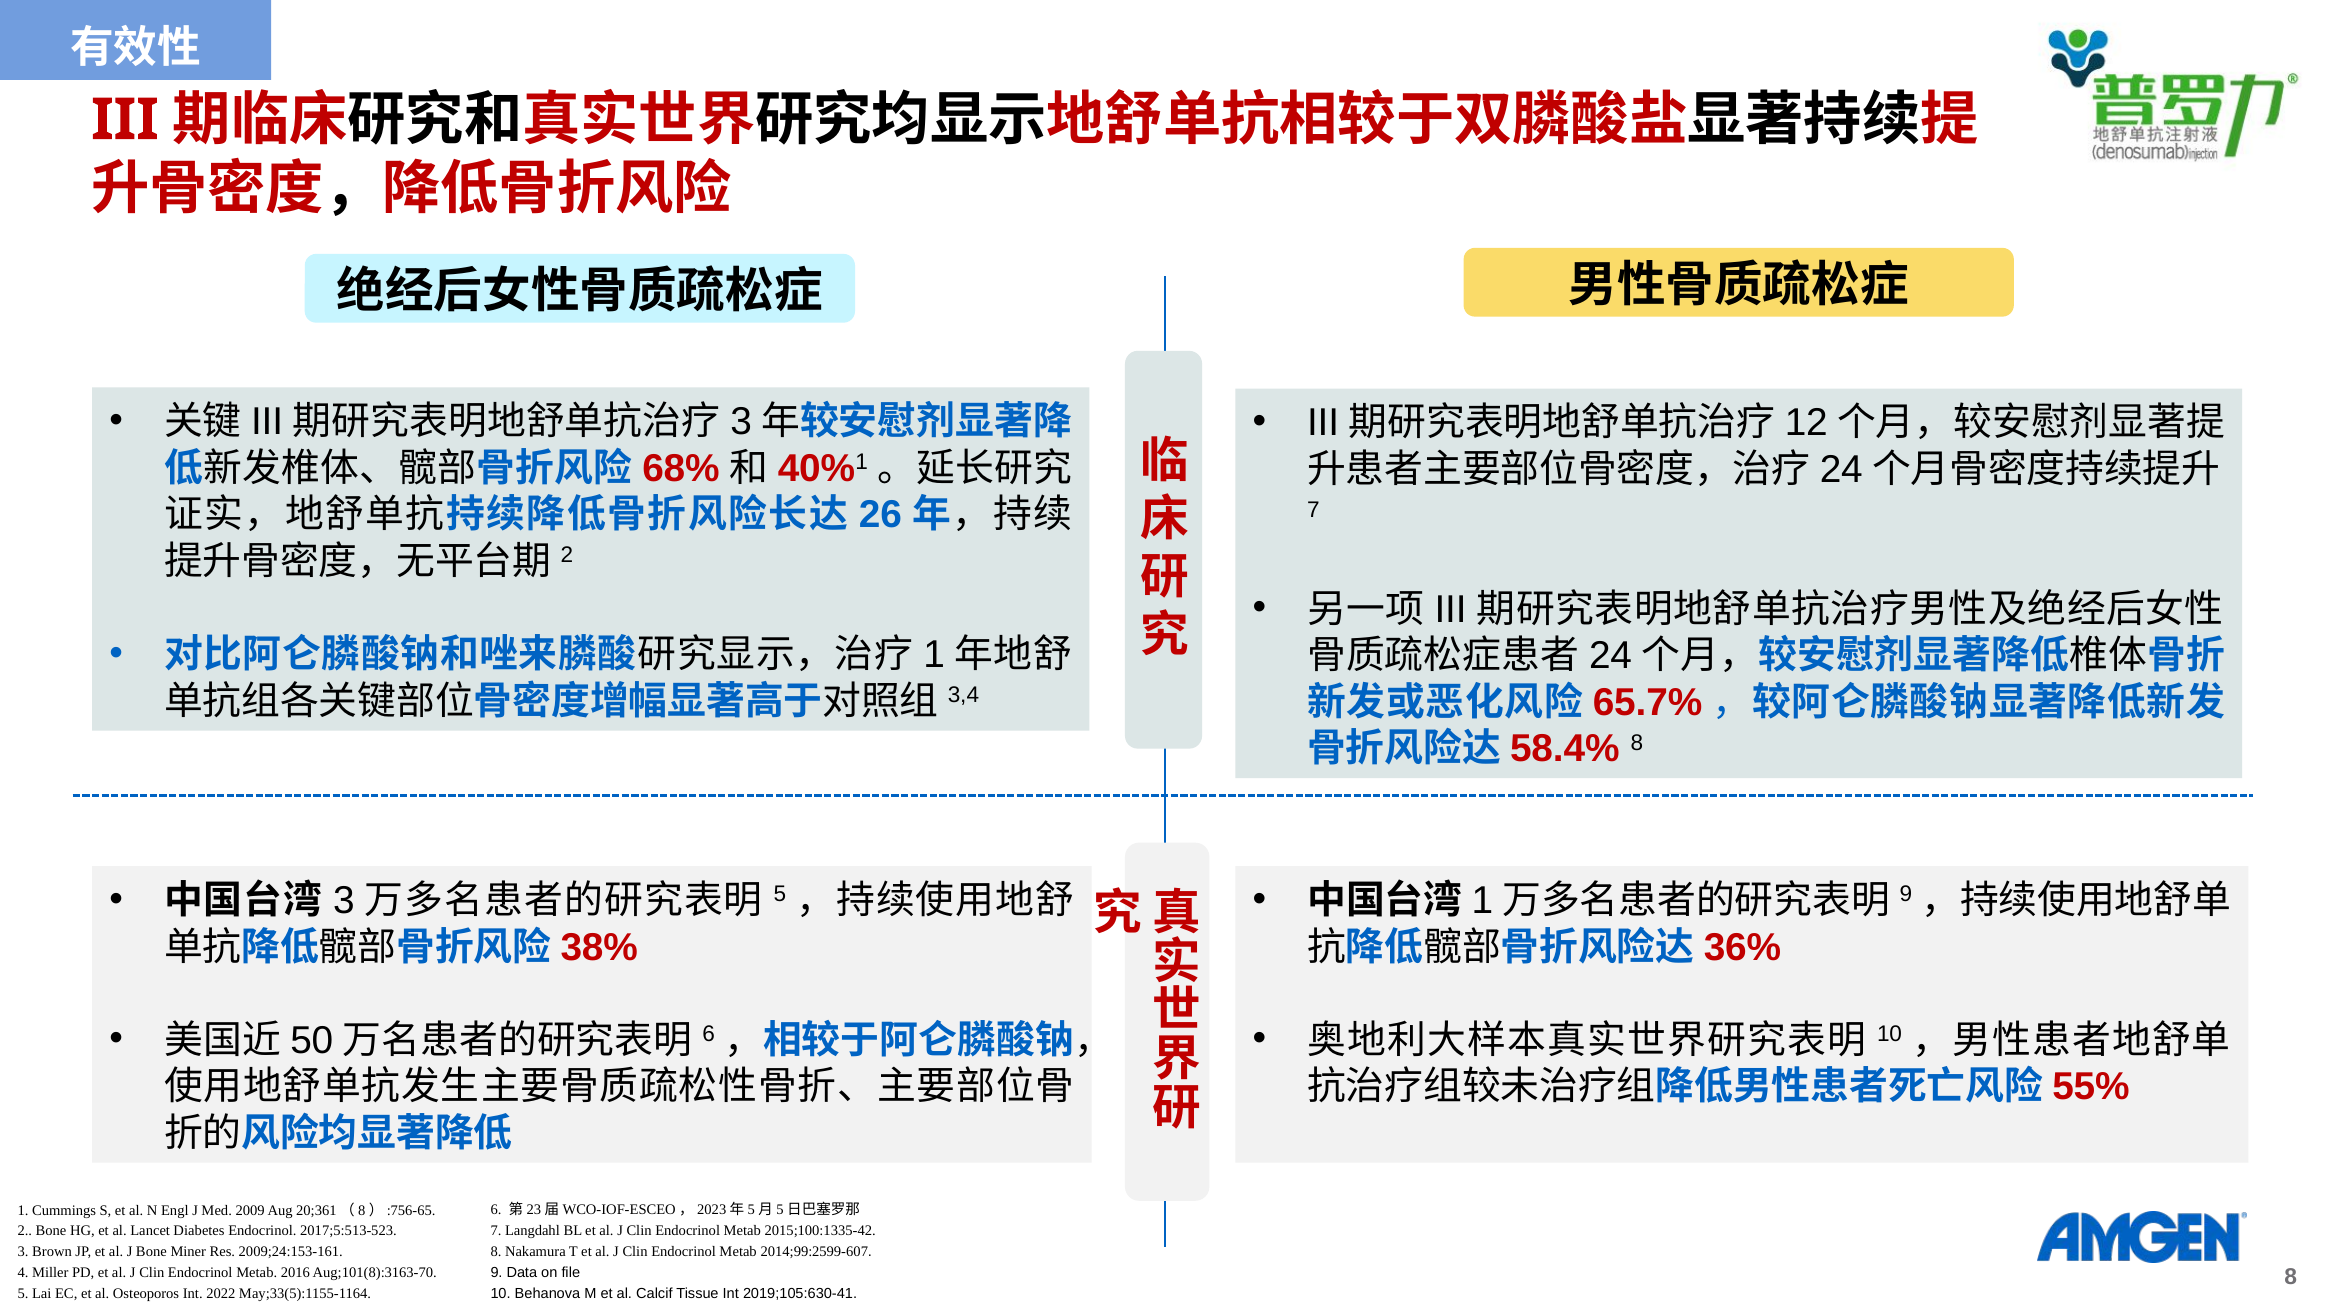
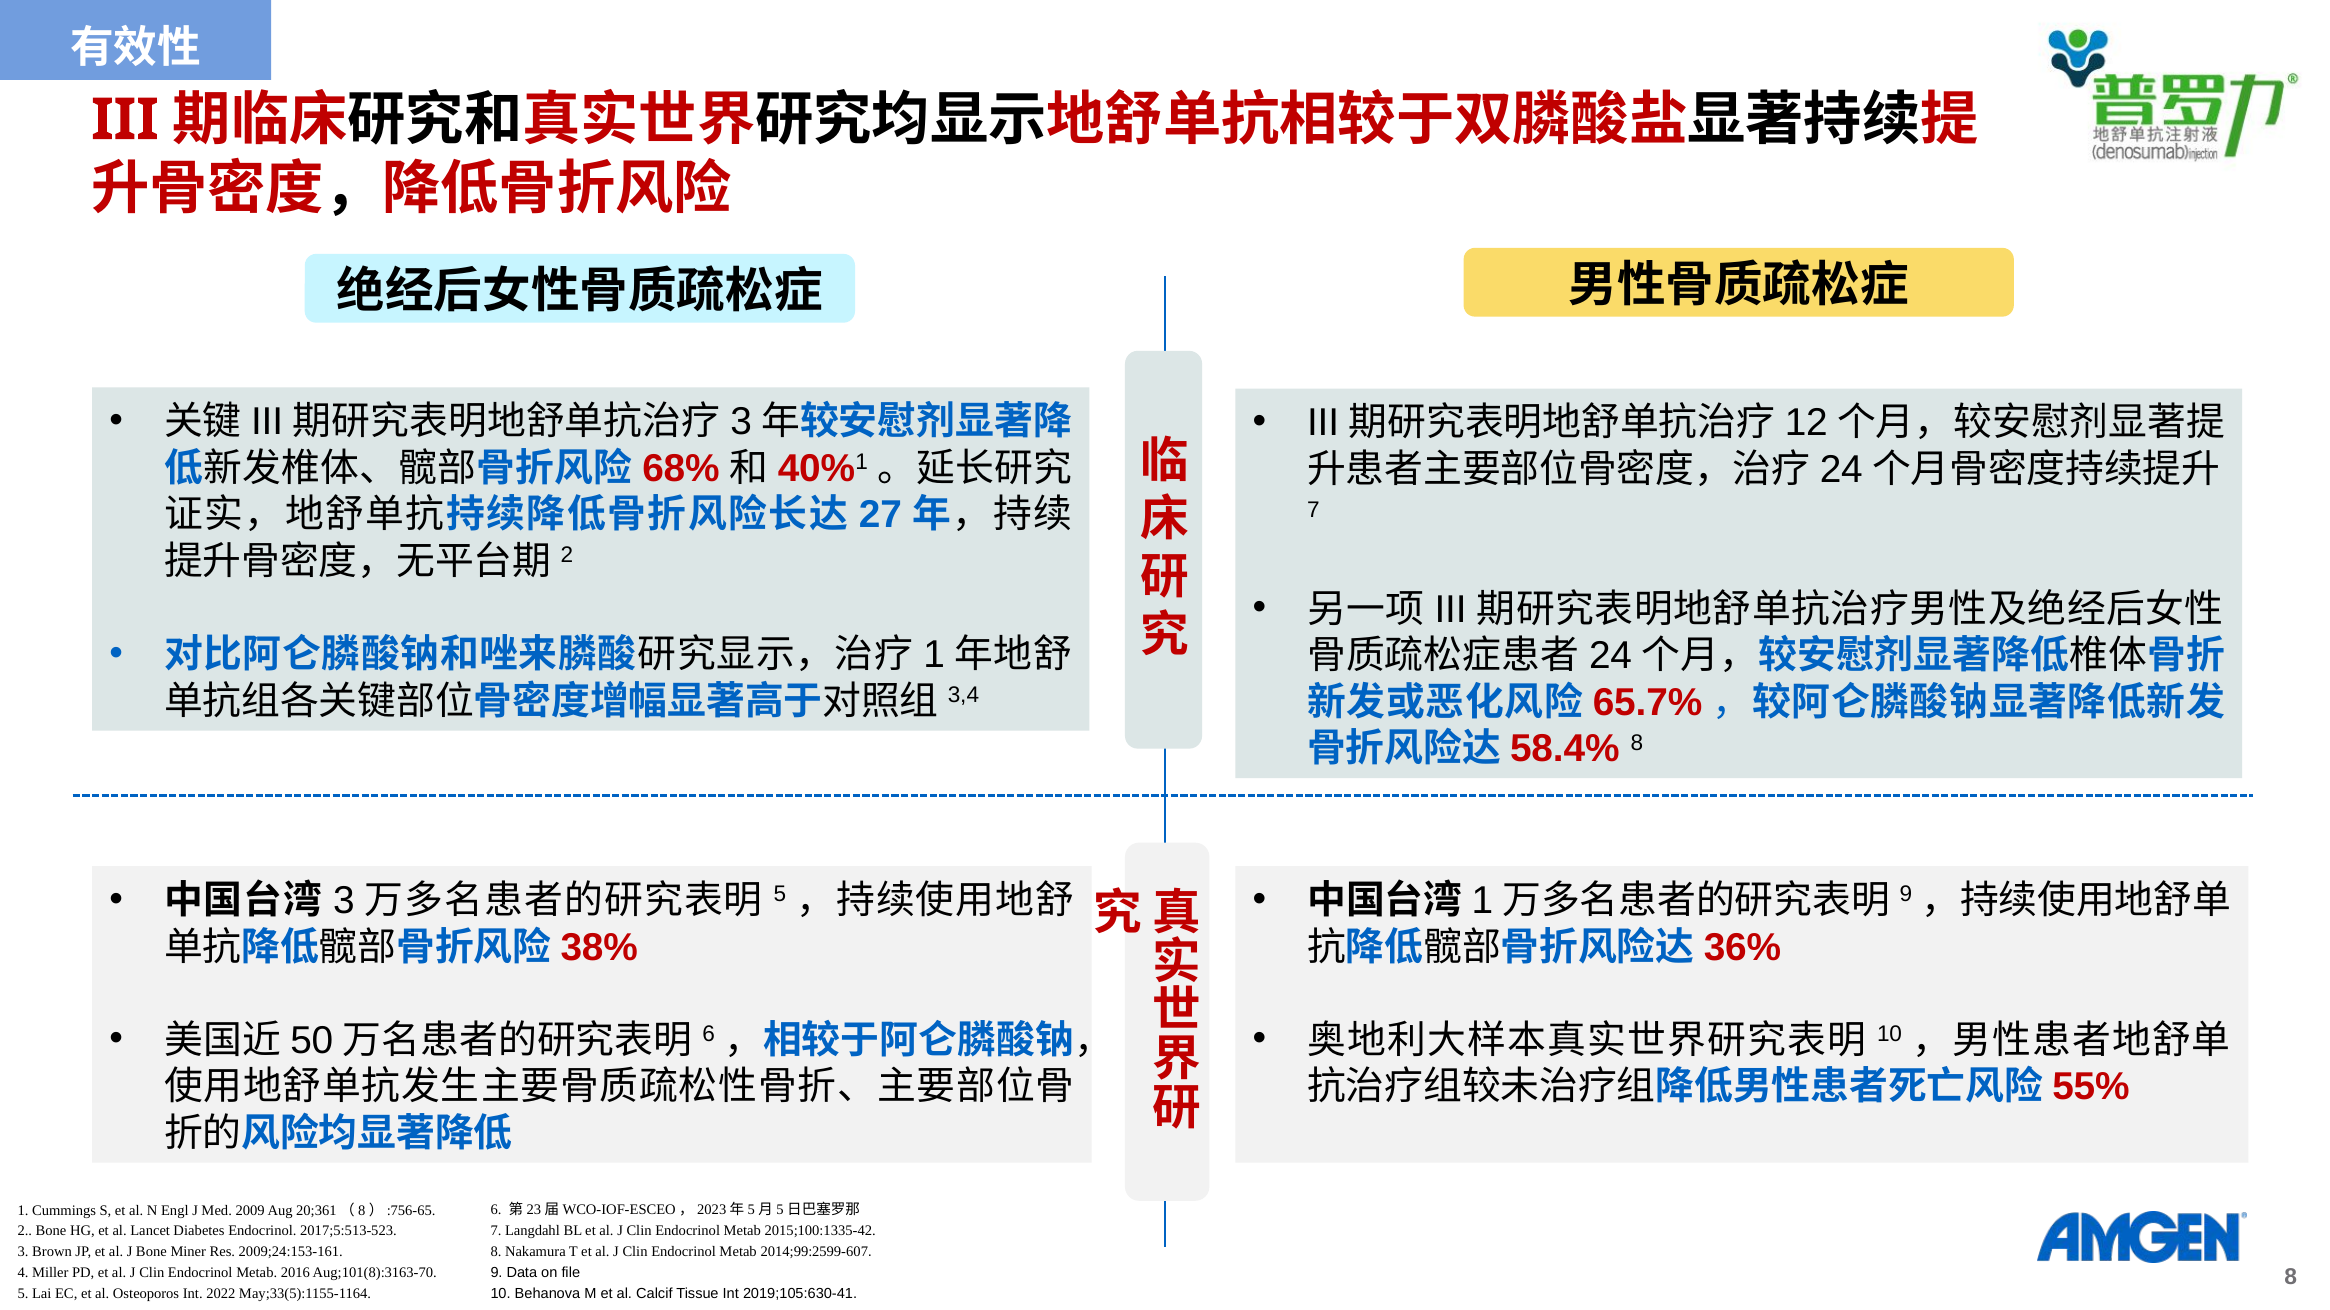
26: 26 -> 27 (880, 515)
